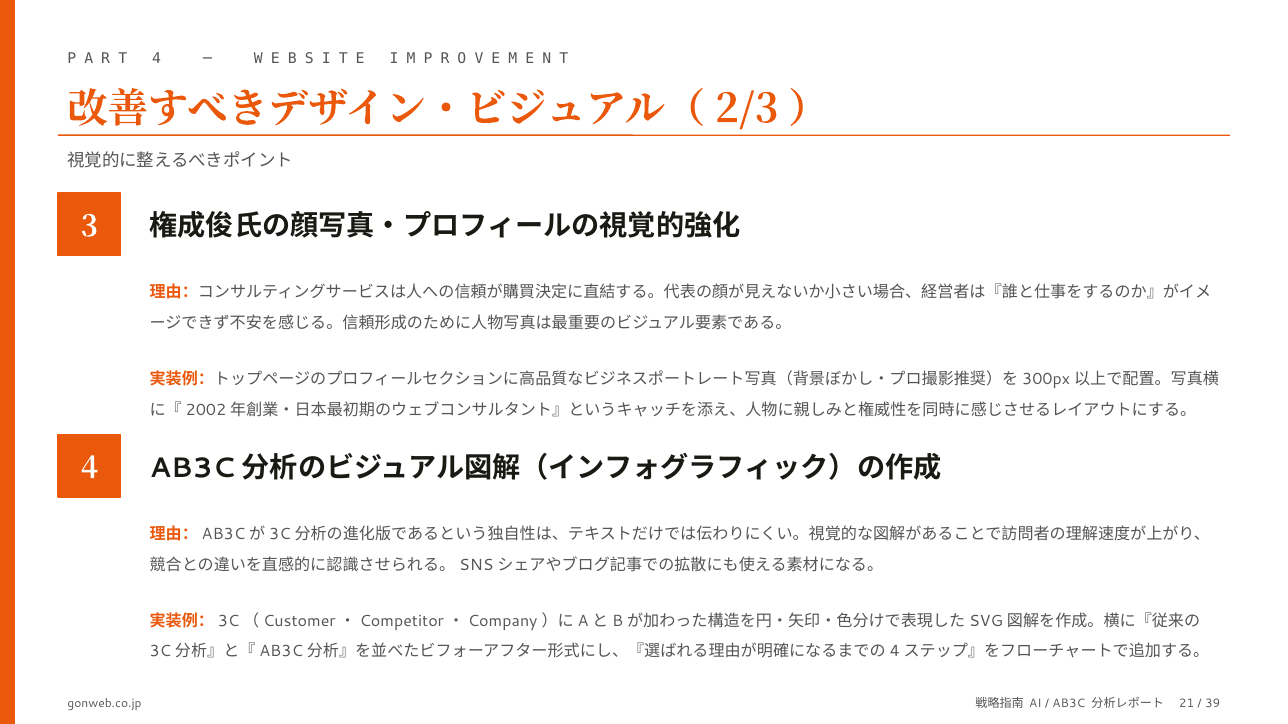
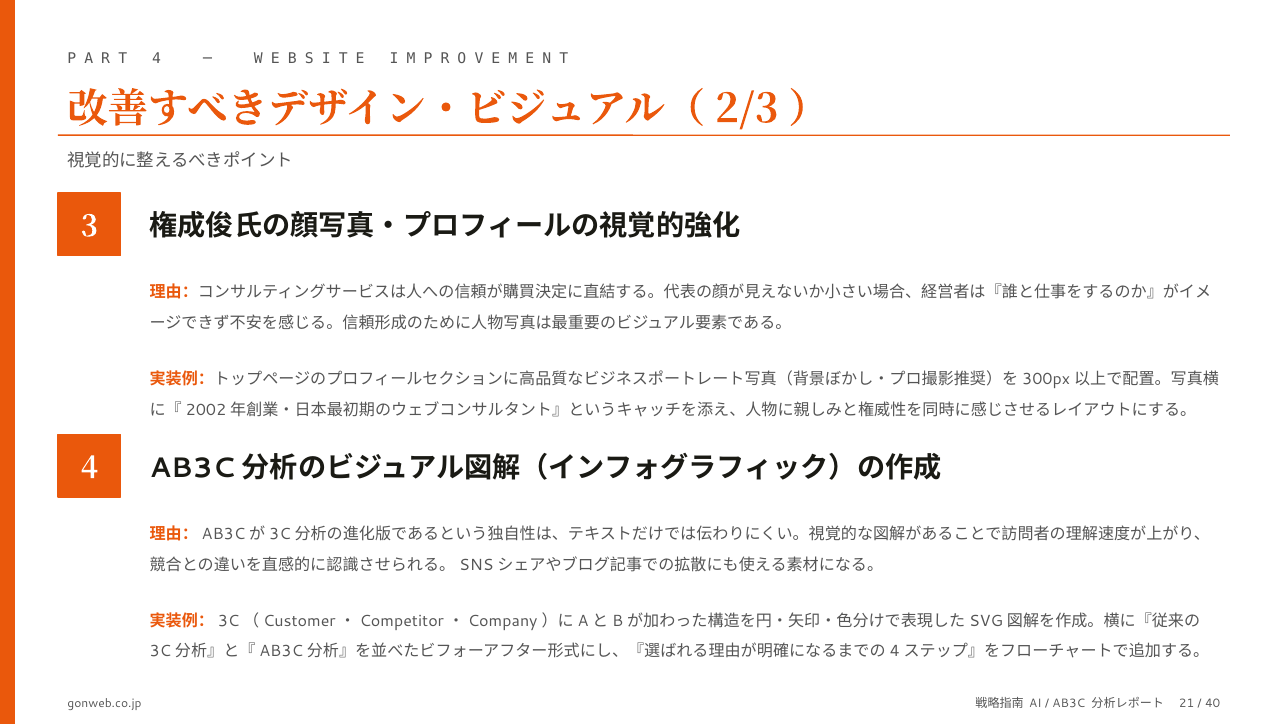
39: 39 -> 40 (1213, 704)
